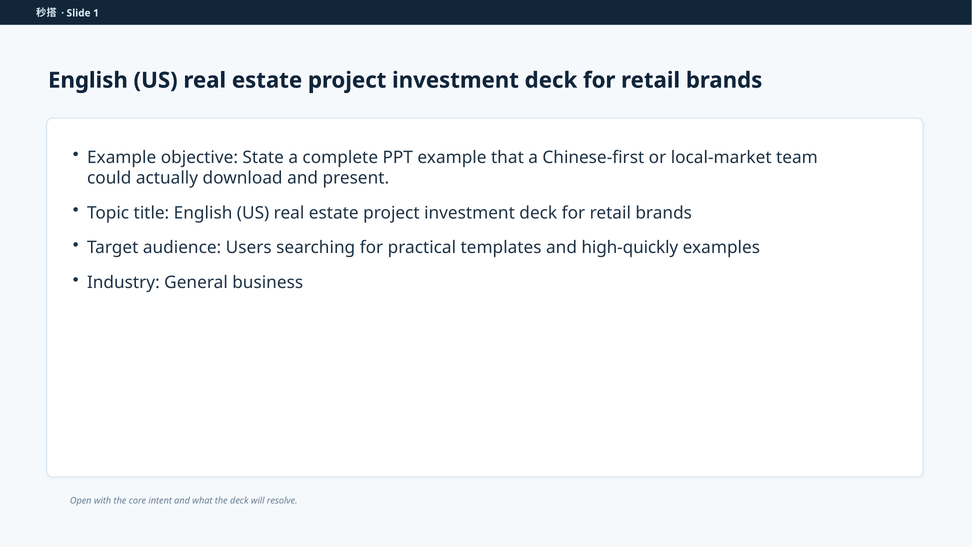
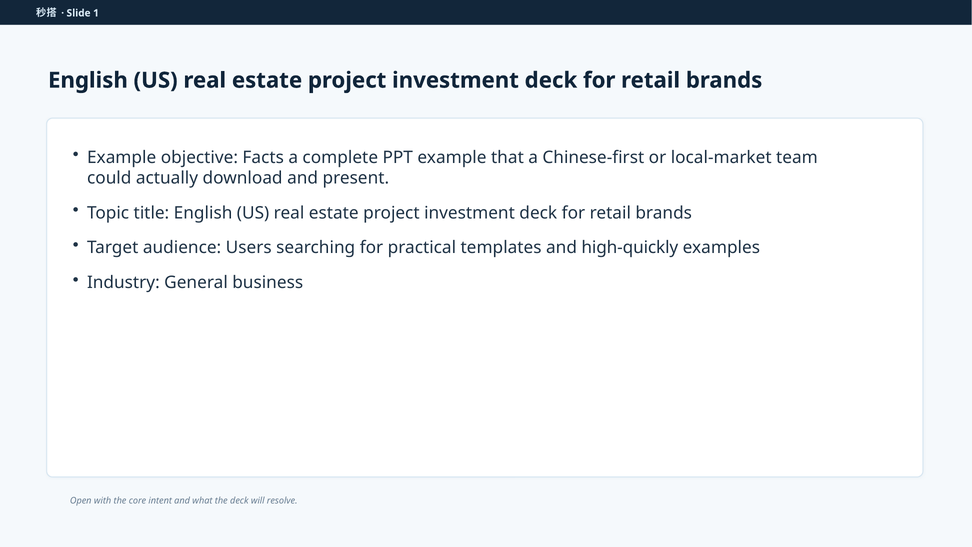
State: State -> Facts (263, 157)
